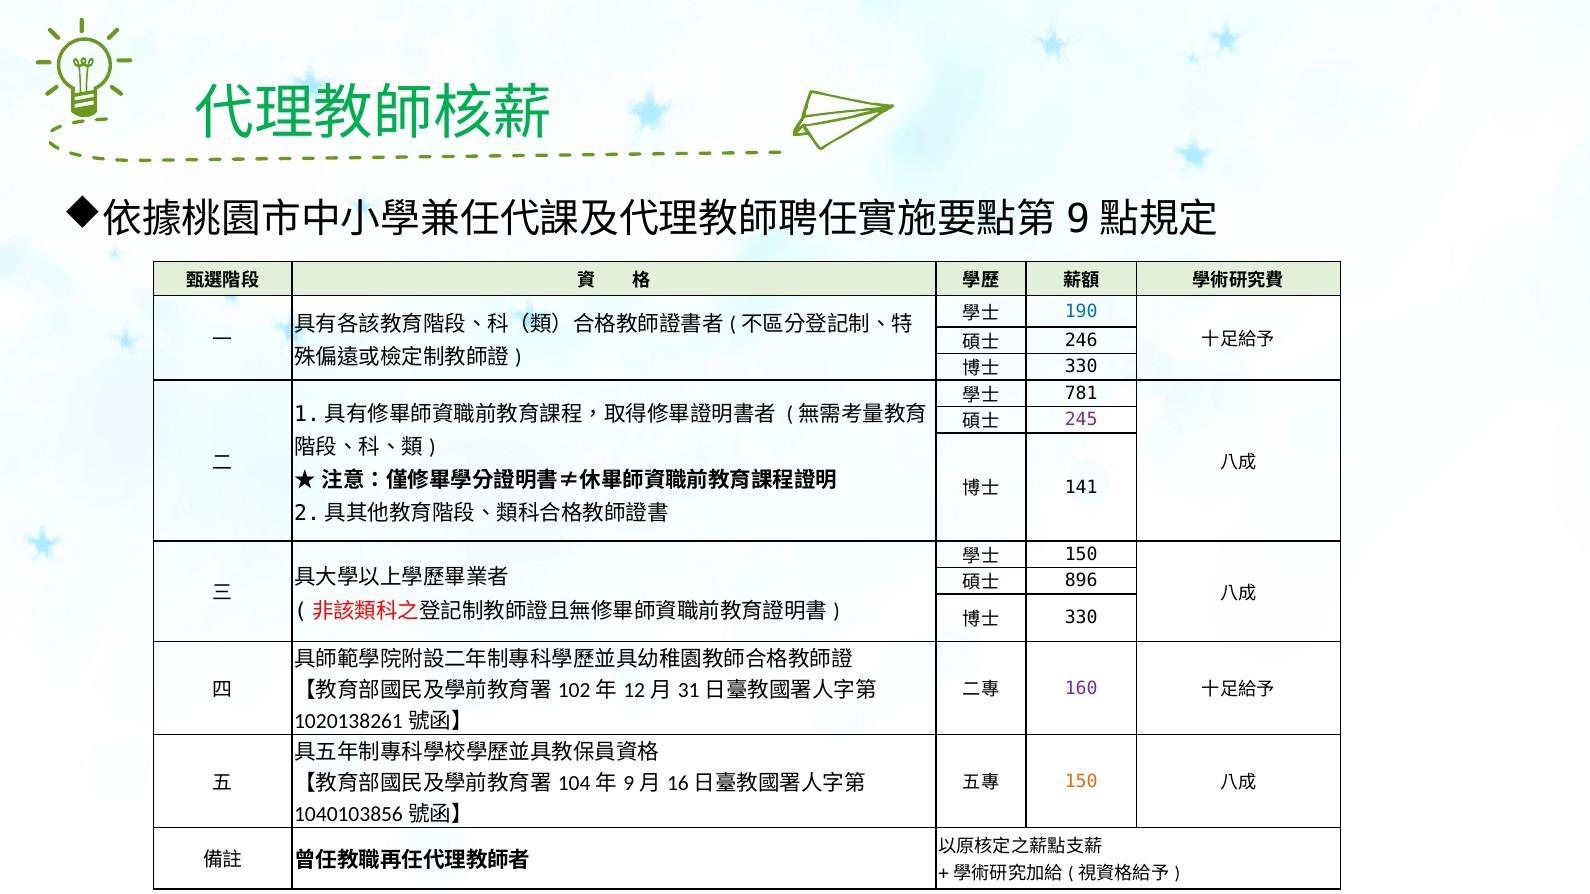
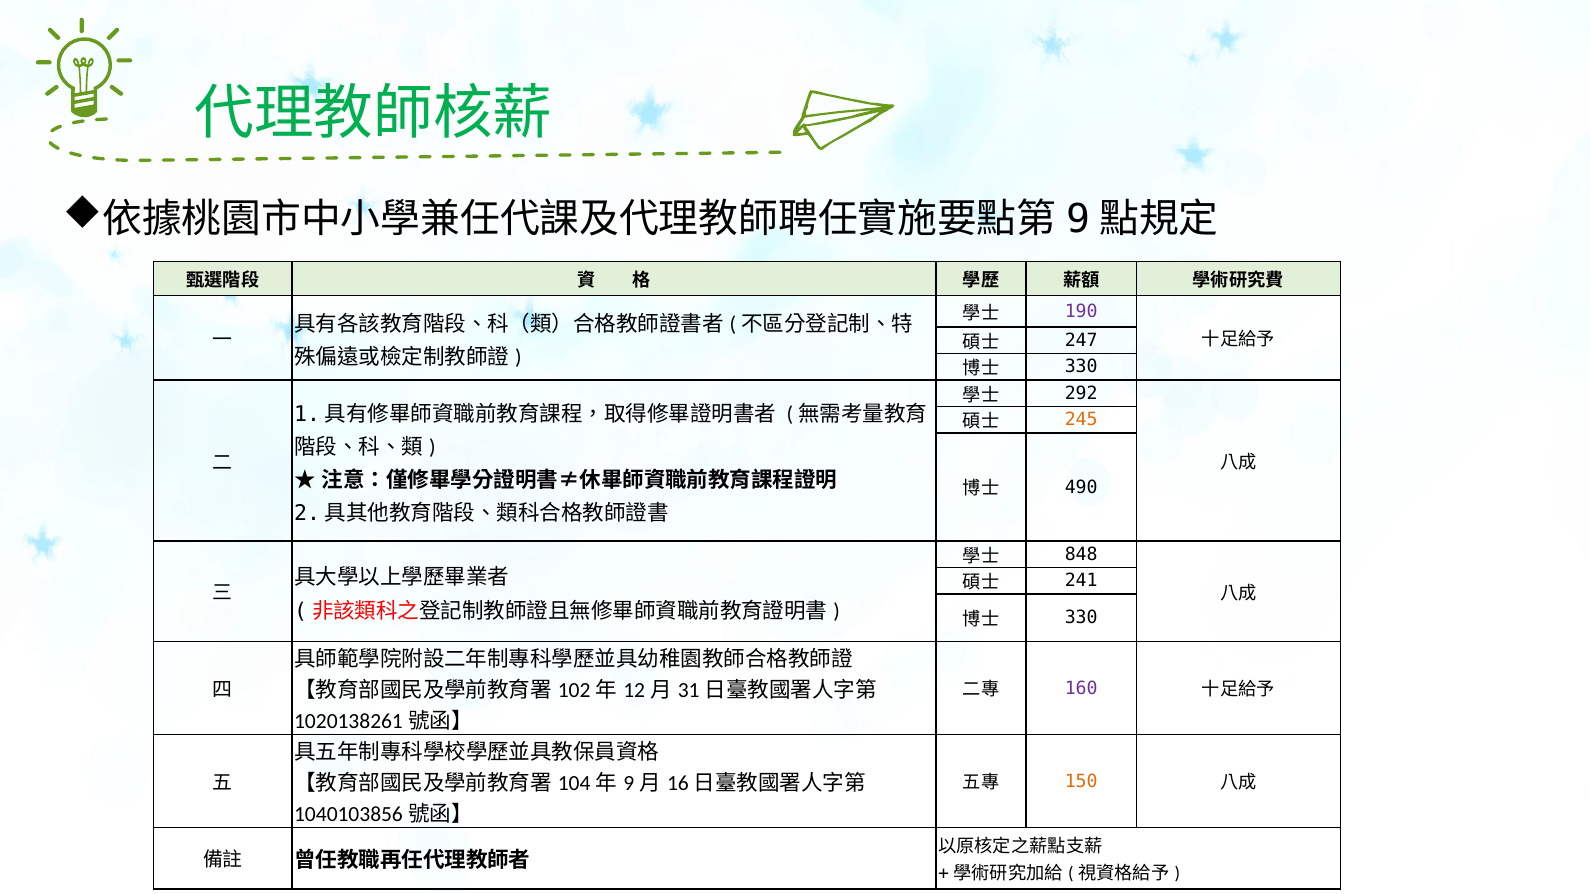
190 colour: blue -> purple (1081, 312)
246: 246 -> 247 (1081, 341)
781: 781 -> 292 (1081, 394)
245 colour: purple -> orange (1081, 420)
141: 141 -> 490 (1081, 487)
150: 150 -> 848 (1081, 555)
896: 896 -> 241 (1081, 581)
